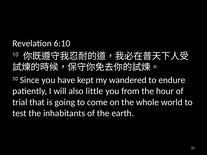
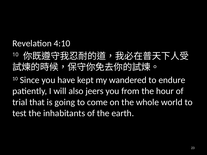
6:10: 6:10 -> 4:10 (62, 43)
little: little -> jeers (95, 91)
